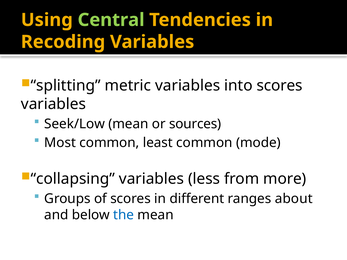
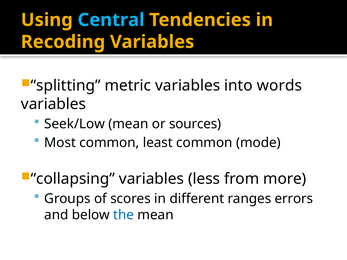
Central colour: light green -> light blue (111, 20)
into scores: scores -> words (279, 86)
about: about -> errors (294, 199)
